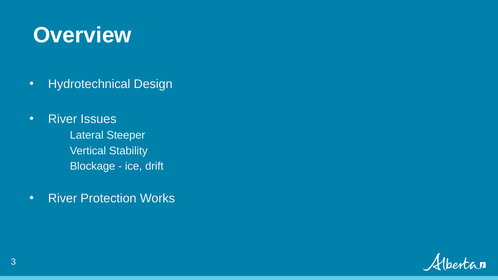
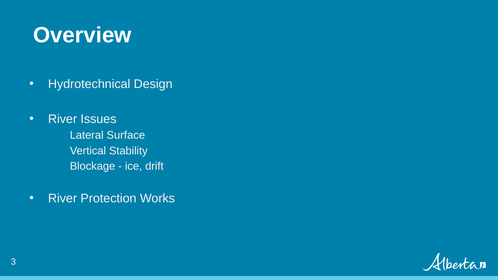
Steeper: Steeper -> Surface (126, 135)
